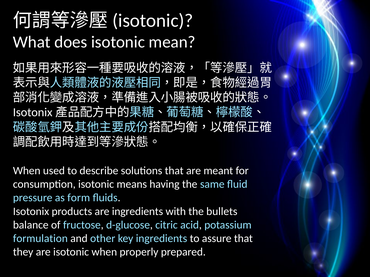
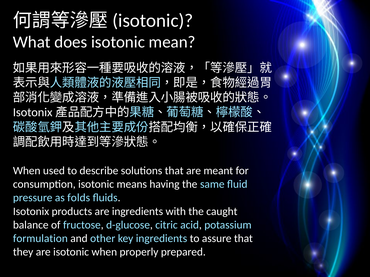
form: form -> folds (79, 198)
bullets: bullets -> caught (222, 212)
